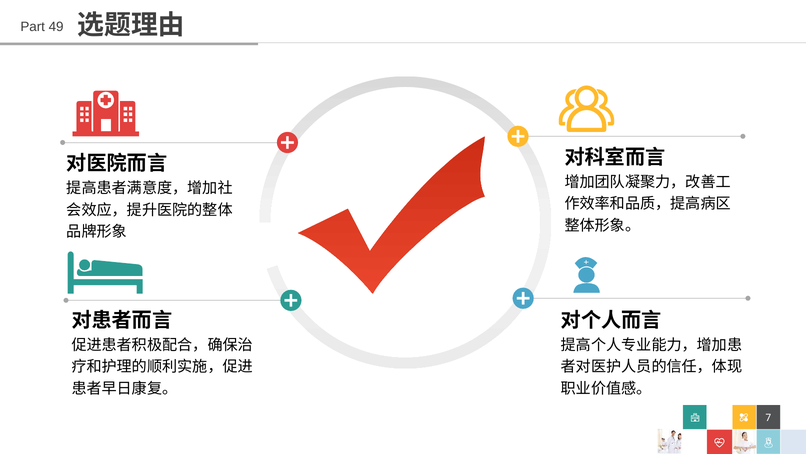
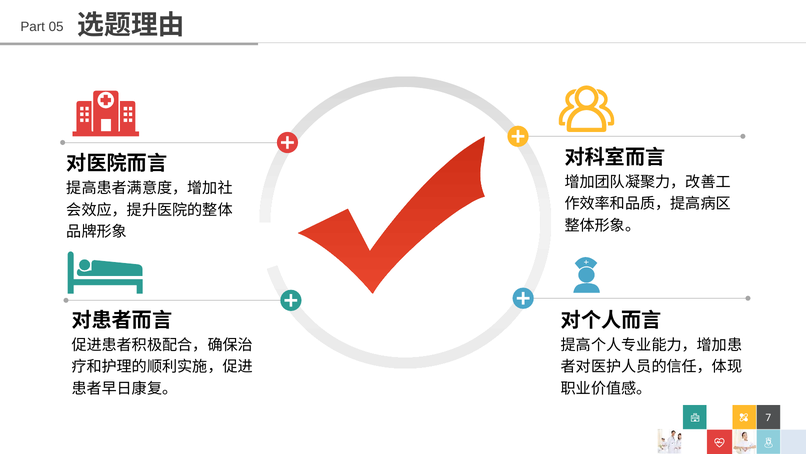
49: 49 -> 05 (56, 27)
